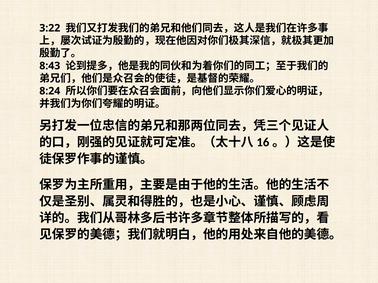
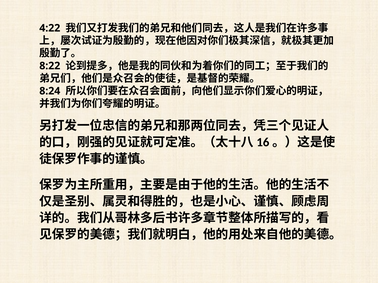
3:22: 3:22 -> 4:22 (50, 28)
8:43: 8:43 -> 8:22 (50, 66)
